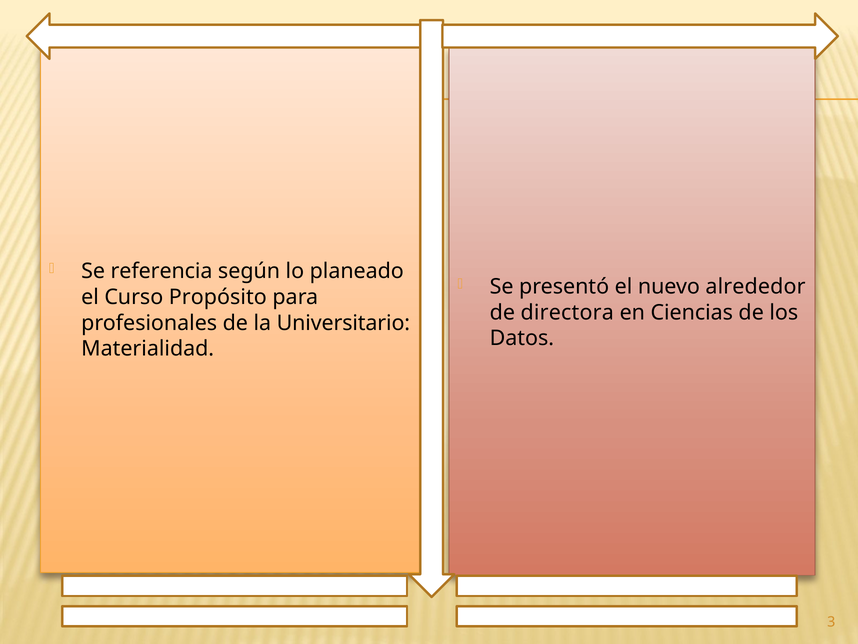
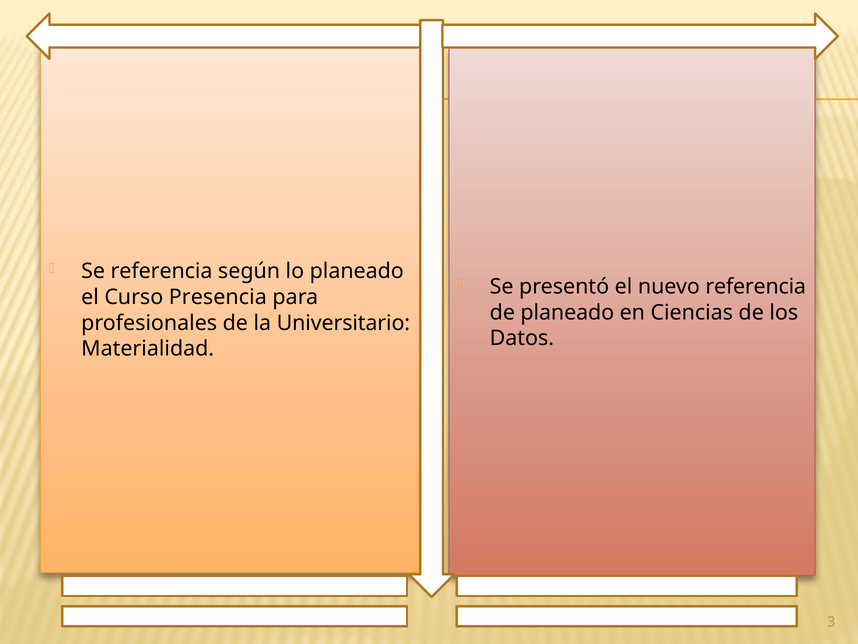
nuevo alrededor: alrededor -> referencia (756, 287)
Propósito: Propósito -> Presencia (218, 297)
de directora: directora -> planeado (567, 312)
